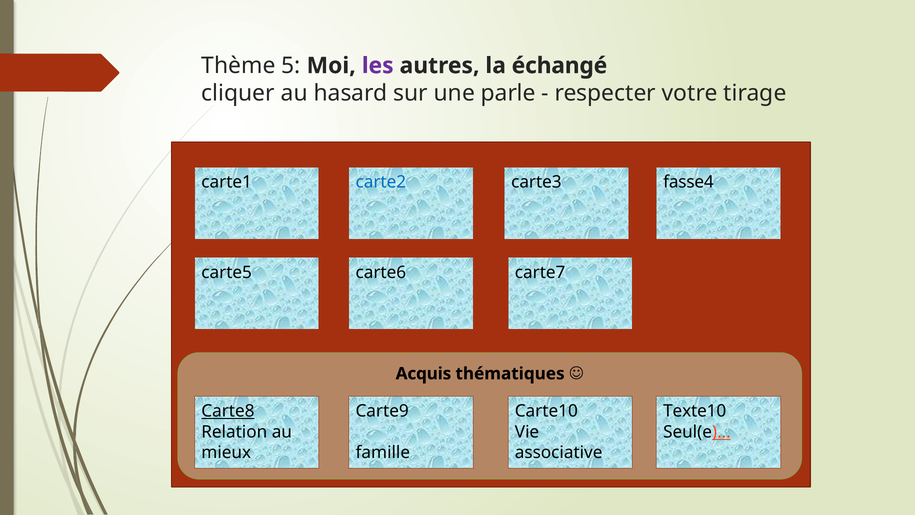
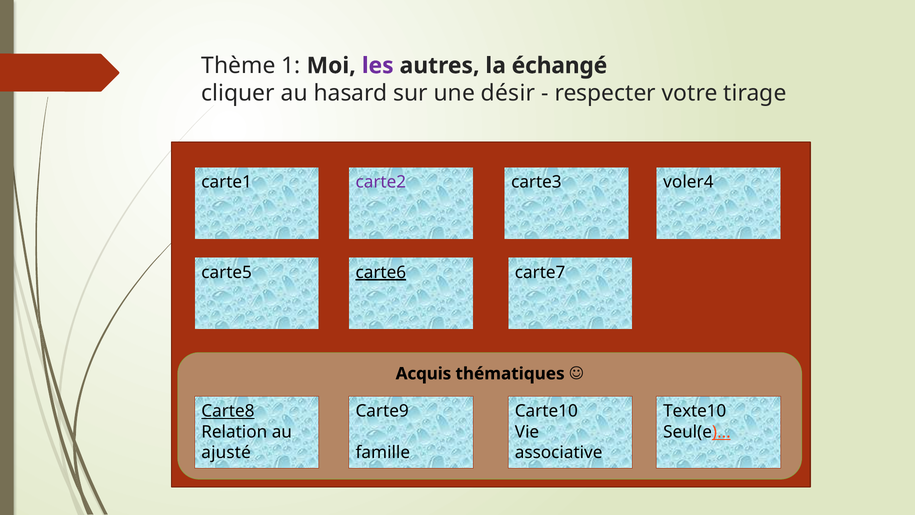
5: 5 -> 1 (291, 66)
parle: parle -> désir (508, 93)
carte2 colour: blue -> purple (381, 182)
fasse4: fasse4 -> voler4 (688, 182)
carte6 underline: none -> present (381, 272)
mieux: mieux -> ajusté (226, 452)
